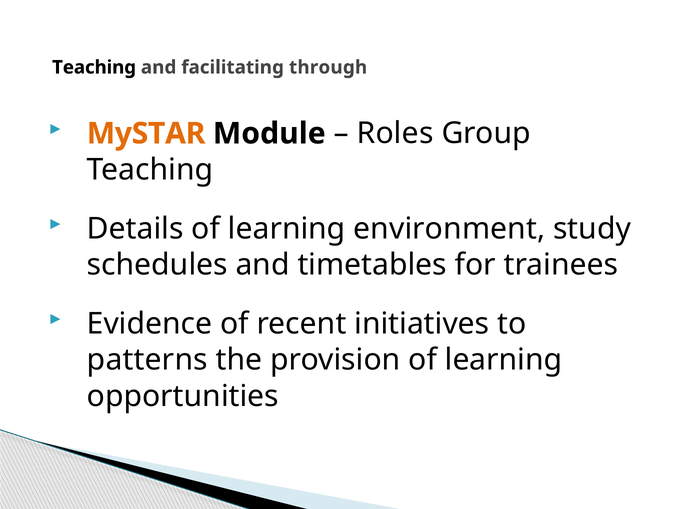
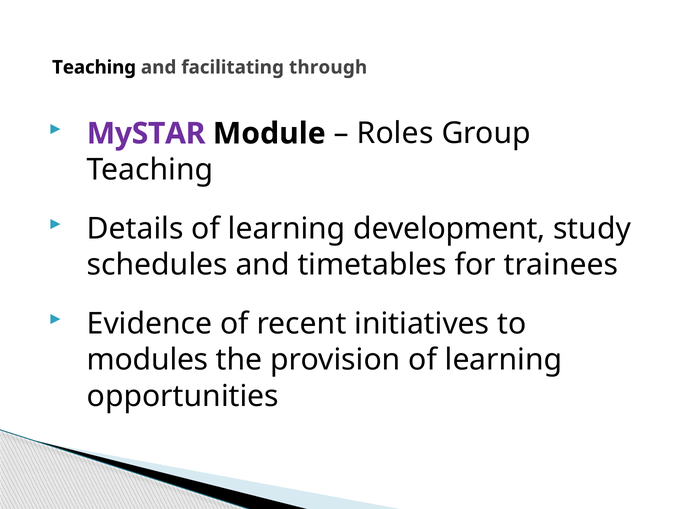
MySTAR colour: orange -> purple (146, 133)
environment: environment -> development (449, 228)
patterns: patterns -> modules (148, 360)
